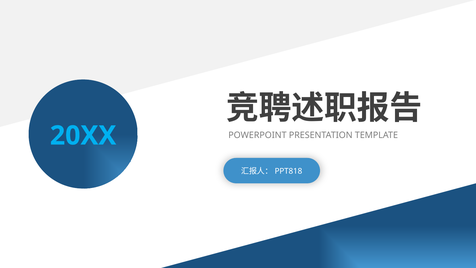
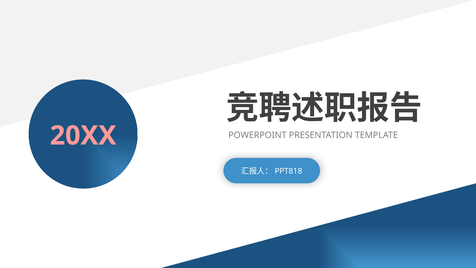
20XX colour: light blue -> pink (83, 136)
